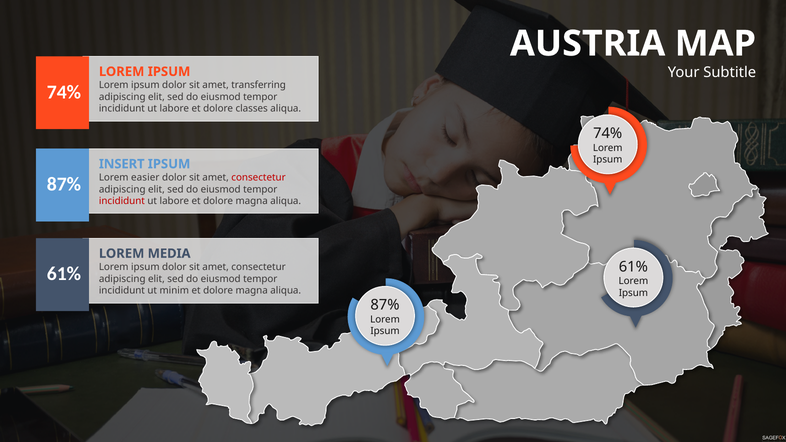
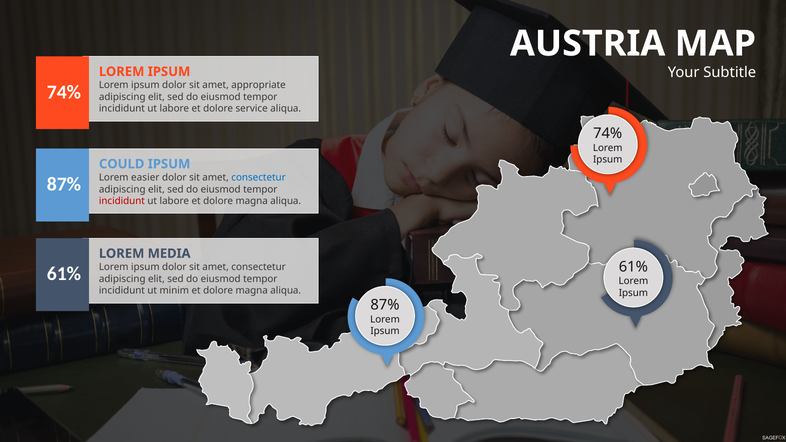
transferring: transferring -> appropriate (259, 85)
classes: classes -> service (252, 109)
INSERT: INSERT -> COULD (122, 164)
consectetur colour: red -> blue (259, 178)
